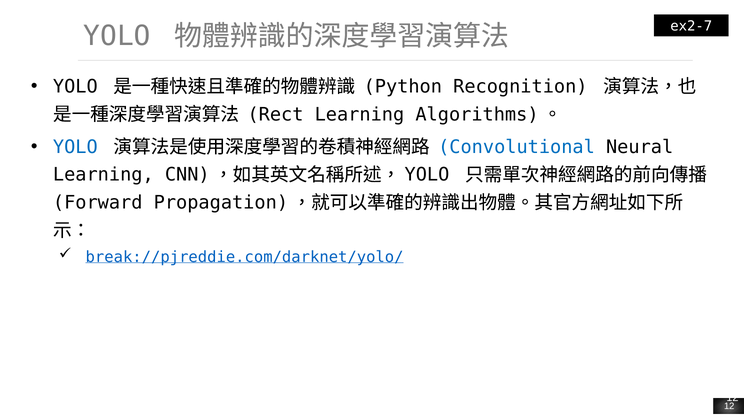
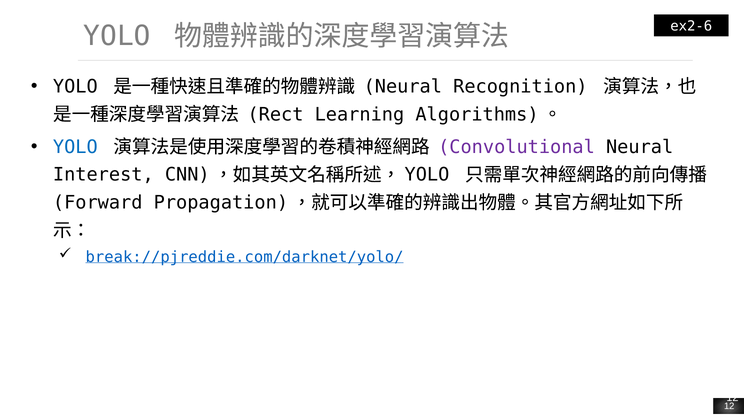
ex2-7: ex2-7 -> ex2-6 (691, 26)
Python: Python -> Neural (403, 87)
Convolutional colour: blue -> purple (517, 147)
Learning: Learning -> Interest (103, 175)
